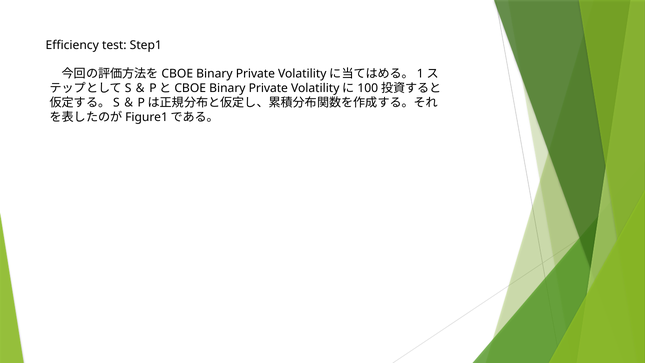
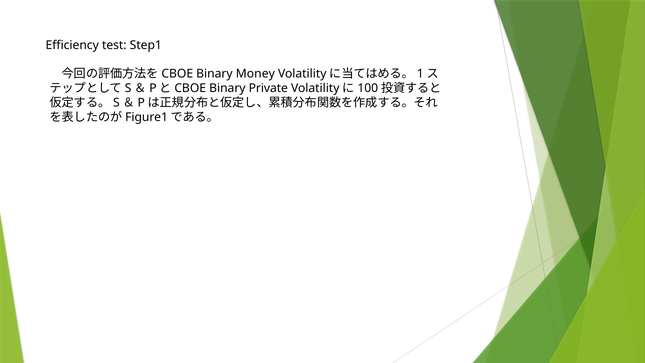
Private: Private -> Money (255, 74)
